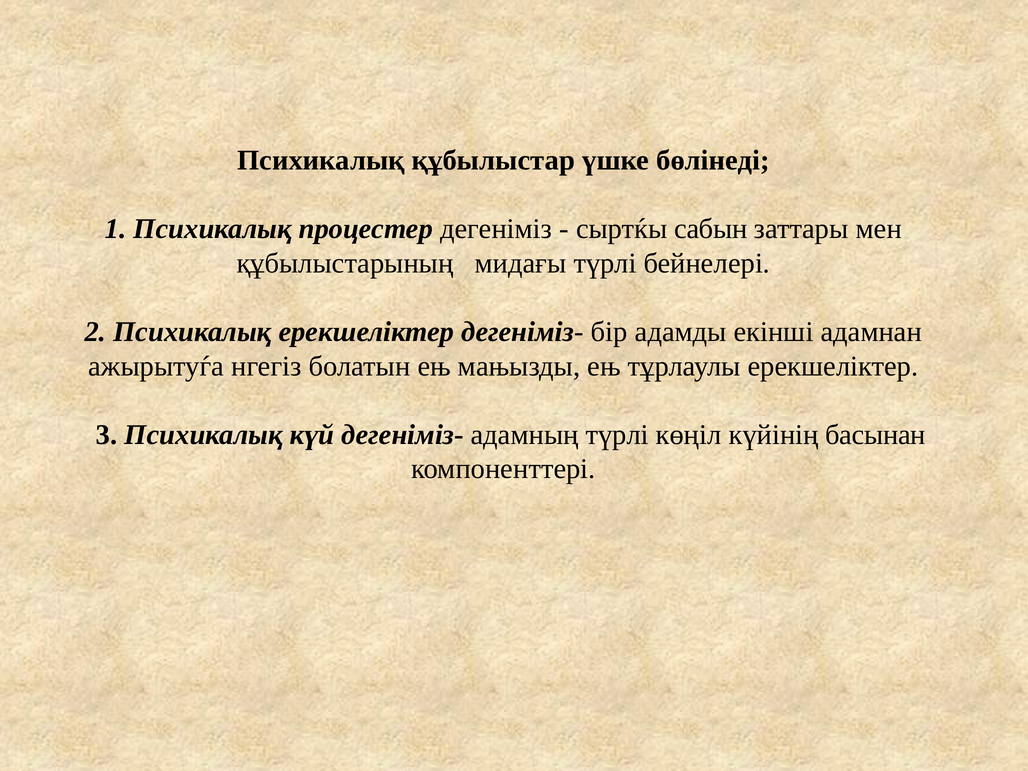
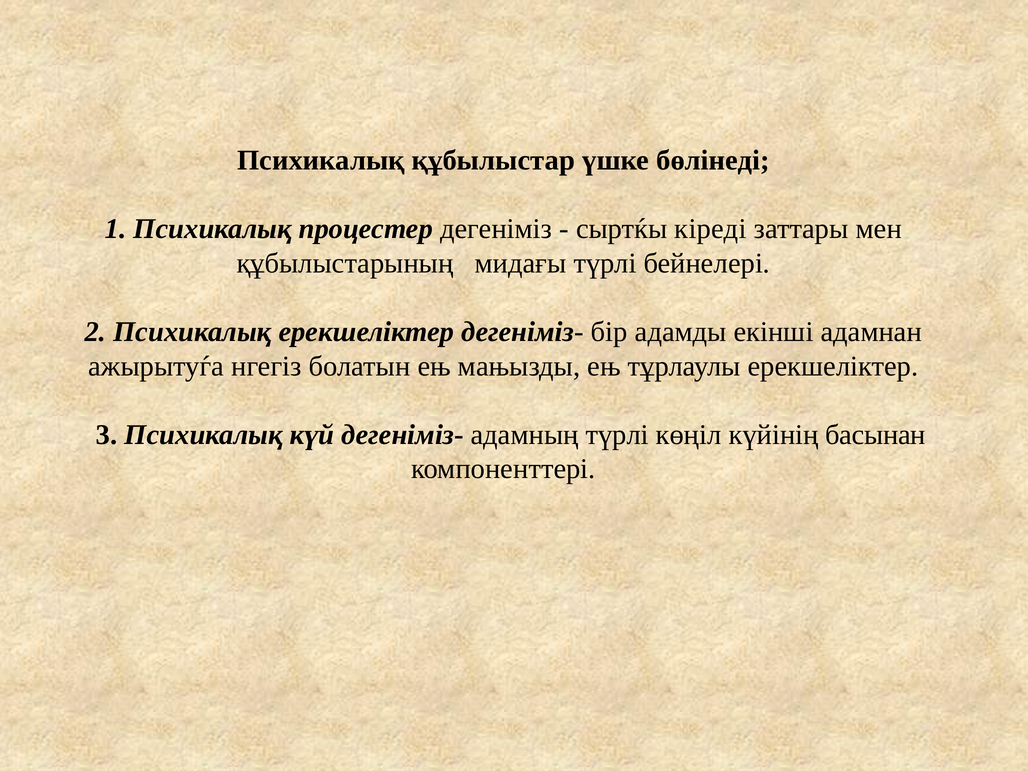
сабын: сабын -> кіреді (710, 229)
